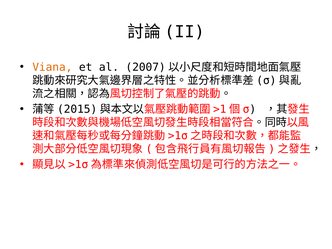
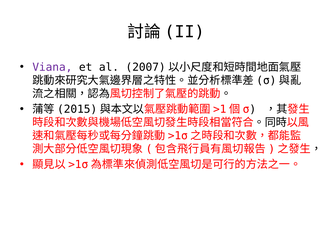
Viana colour: orange -> purple (52, 67)
